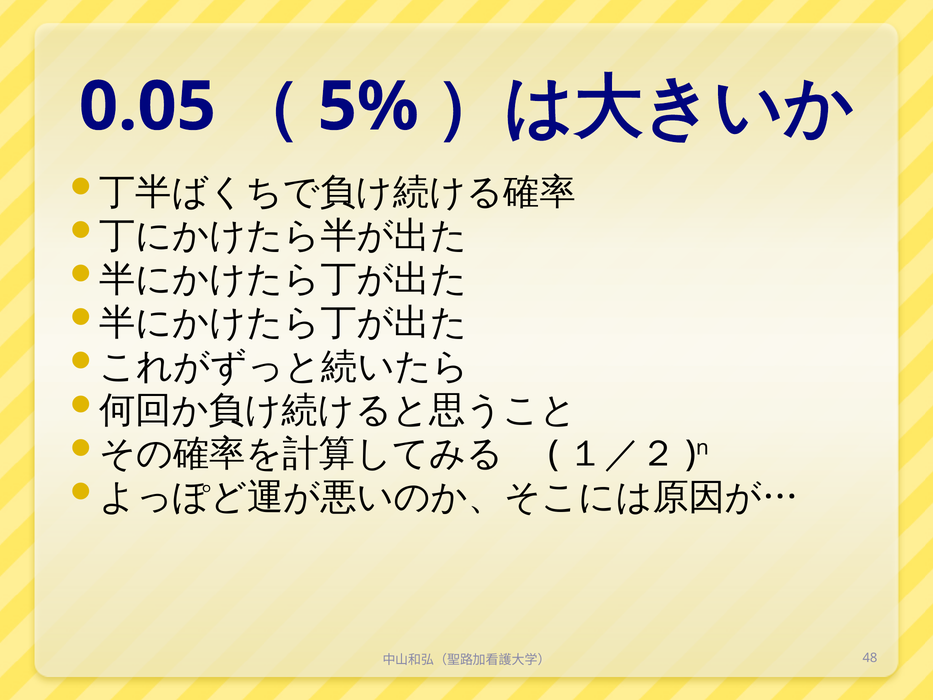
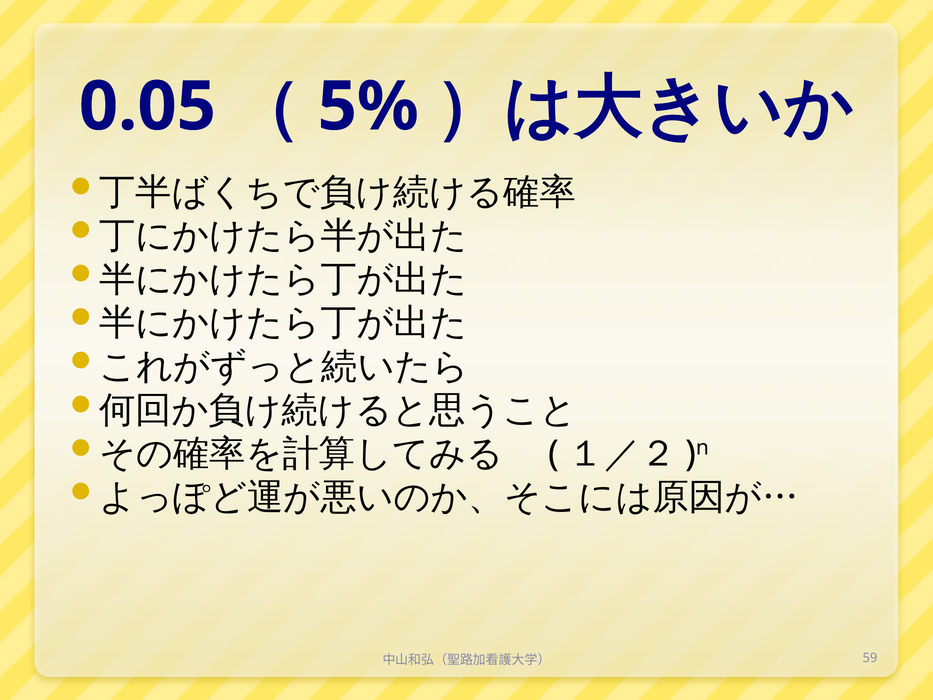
48: 48 -> 59 (870, 658)
